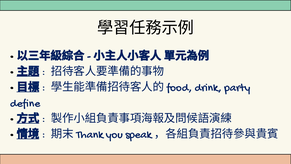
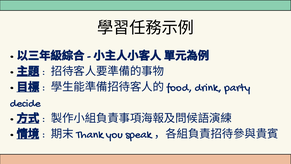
define: define -> decide (25, 102)
